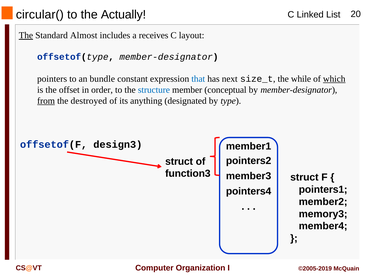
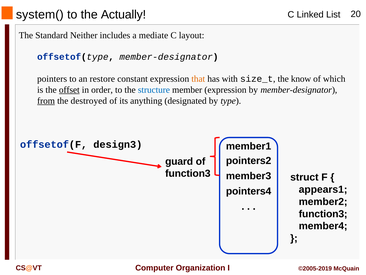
circular(: circular( -> system( (40, 15)
The underline: present -> none (26, 35)
Almost: Almost -> Neither (84, 35)
receives: receives -> mediate (154, 35)
bundle: bundle -> restore (102, 79)
that colour: blue -> orange (198, 79)
next: next -> with (230, 79)
while: while -> know (301, 79)
which underline: present -> none (334, 79)
offset underline: none -> present (69, 90)
member conceptual: conceptual -> expression (225, 90)
struct: struct -> guard (179, 161)
pointers1: pointers1 -> appears1 (323, 189)
memory3: memory3 -> function3 (323, 214)
